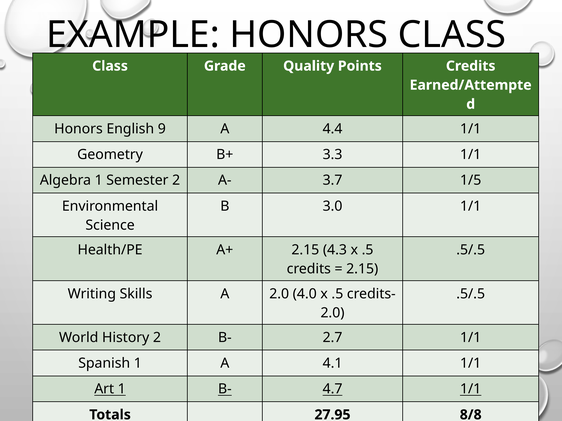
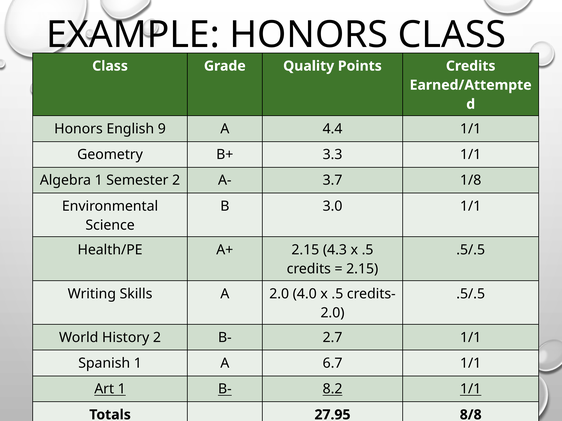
1/5: 1/5 -> 1/8 (471, 181)
4.1: 4.1 -> 6.7 (333, 364)
4.7: 4.7 -> 8.2 (333, 389)
